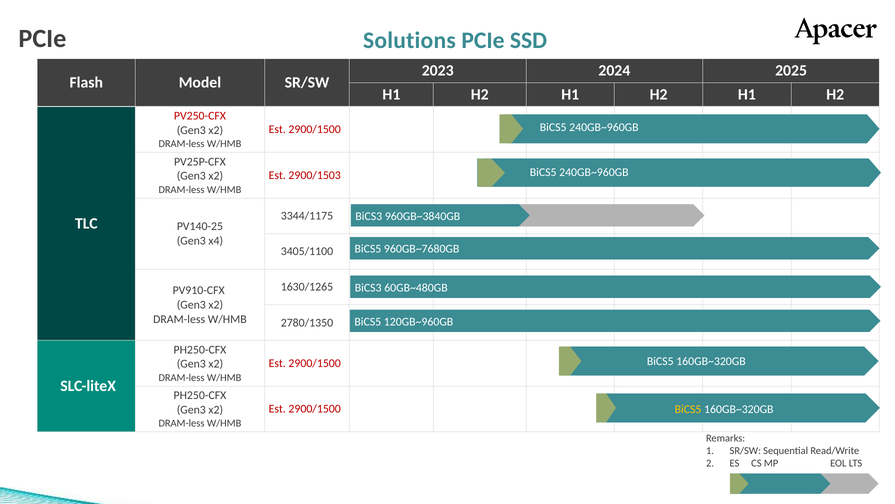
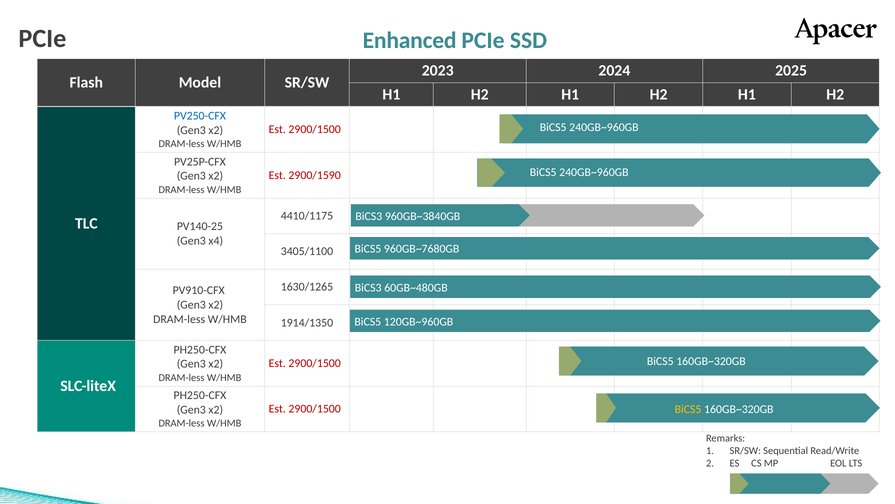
Solutions: Solutions -> Enhanced (410, 41)
PV250-CFX colour: red -> blue (200, 116)
2900/1503: 2900/1503 -> 2900/1590 (315, 175)
3344/1175: 3344/1175 -> 4410/1175 (307, 216)
2780/1350: 2780/1350 -> 1914/1350 (307, 322)
